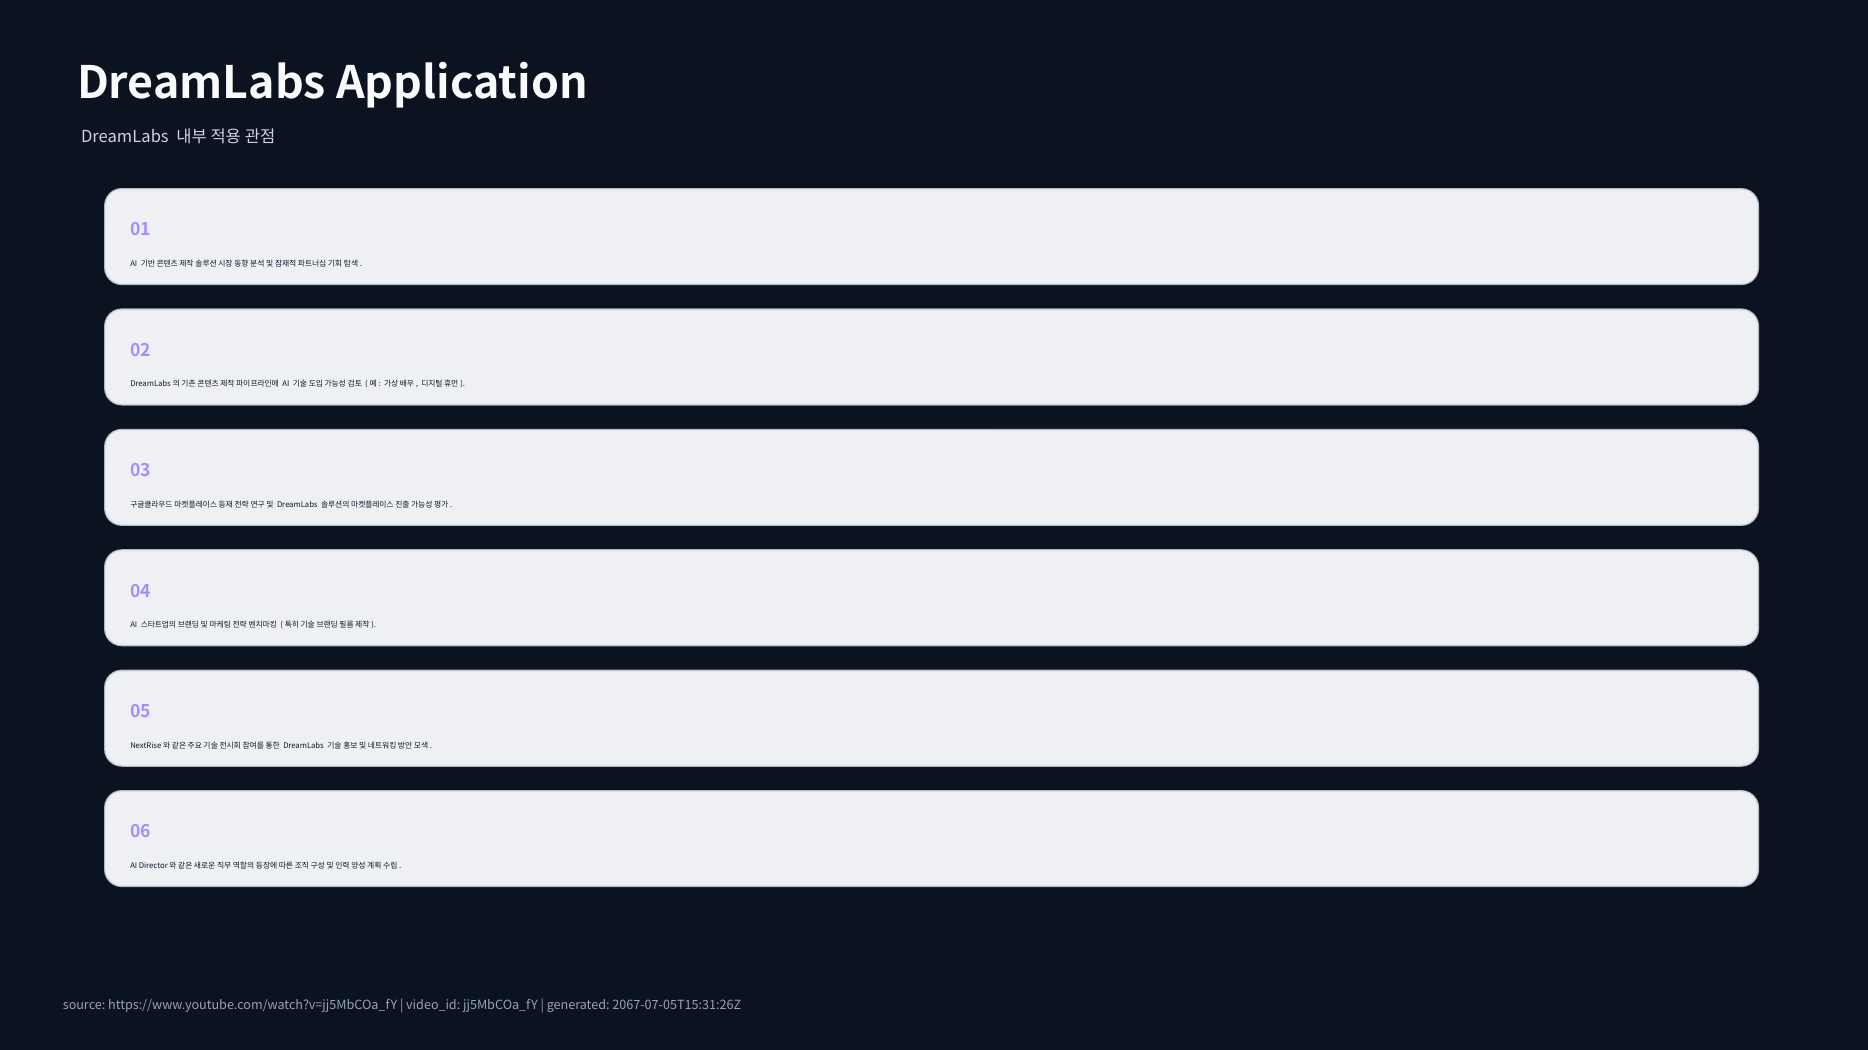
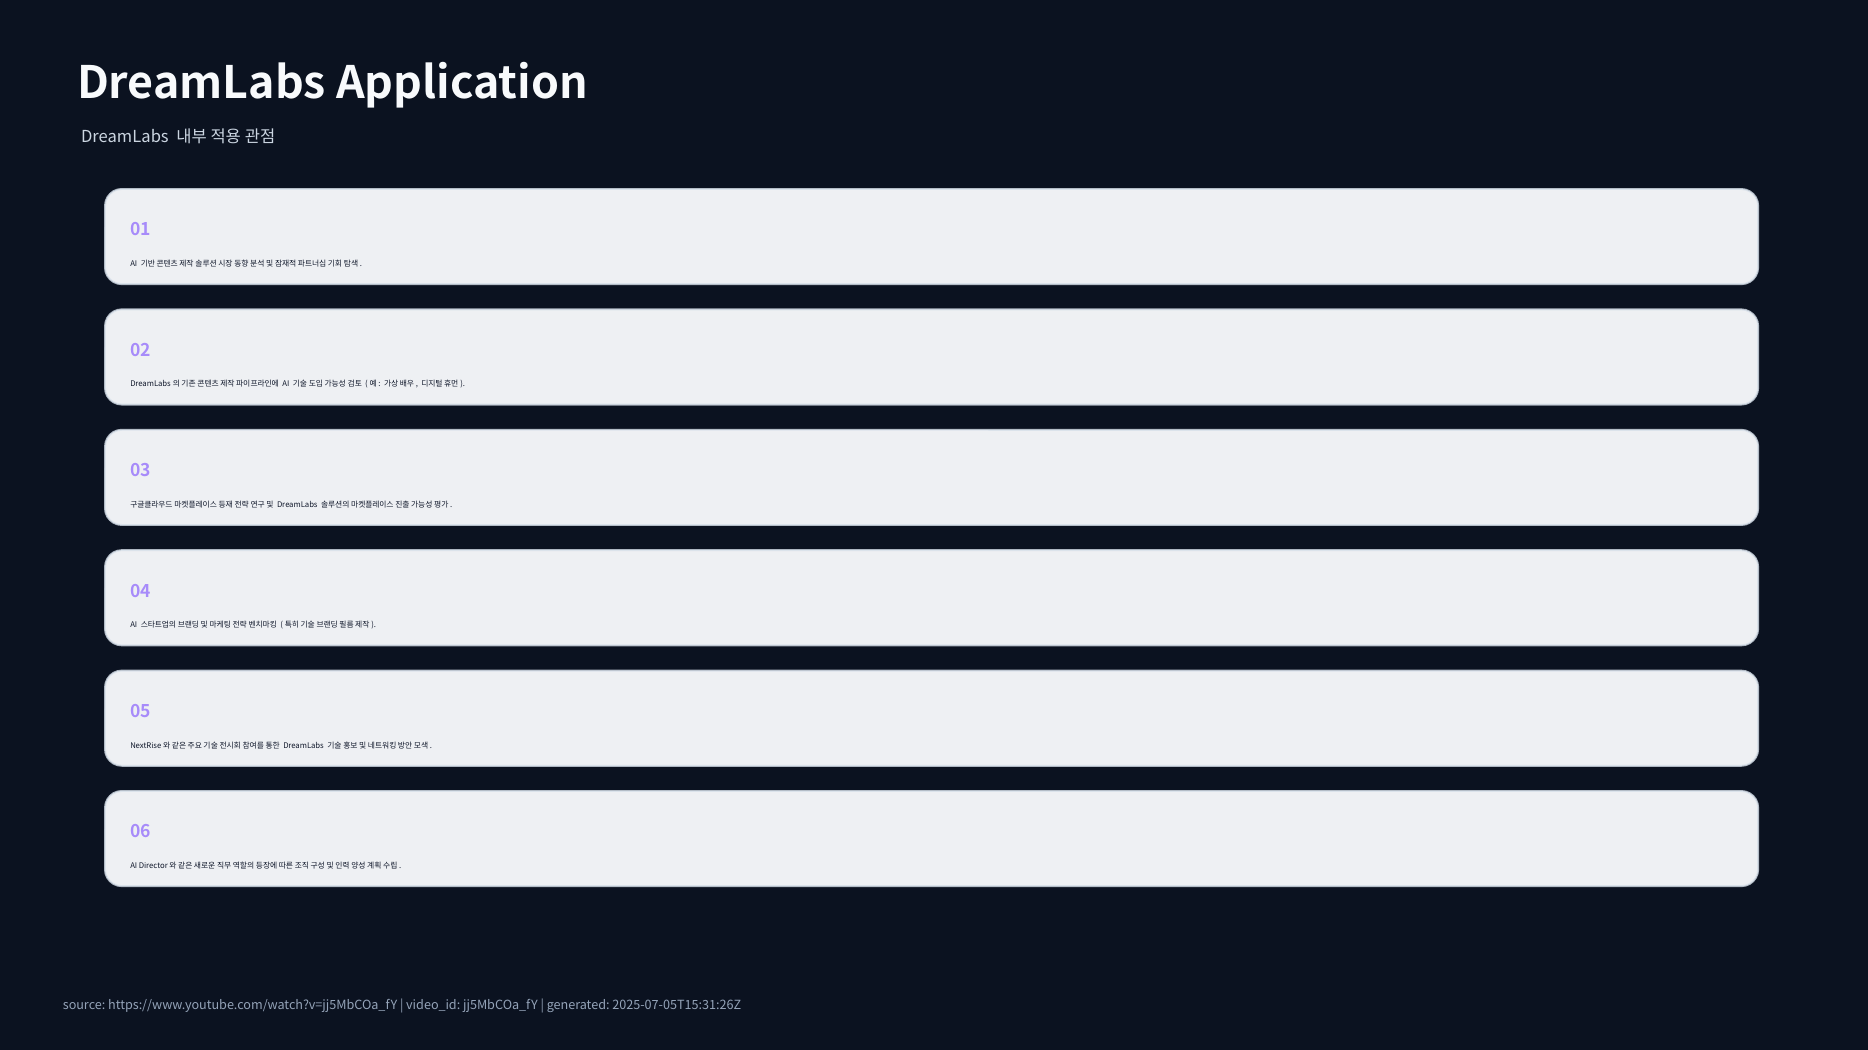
2067-07-05T15:31:26Z: 2067-07-05T15:31:26Z -> 2025-07-05T15:31:26Z (677, 1006)
